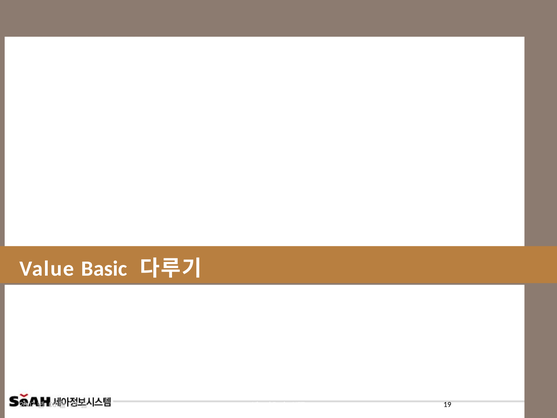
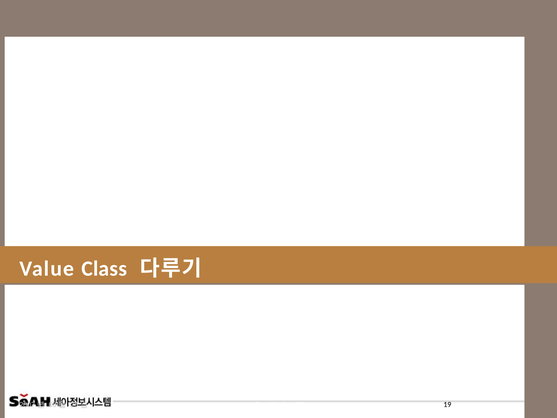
Value Basic: Basic -> Class (104, 268)
